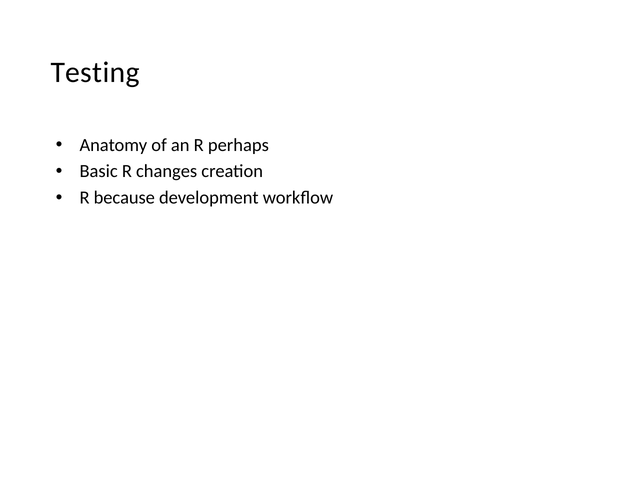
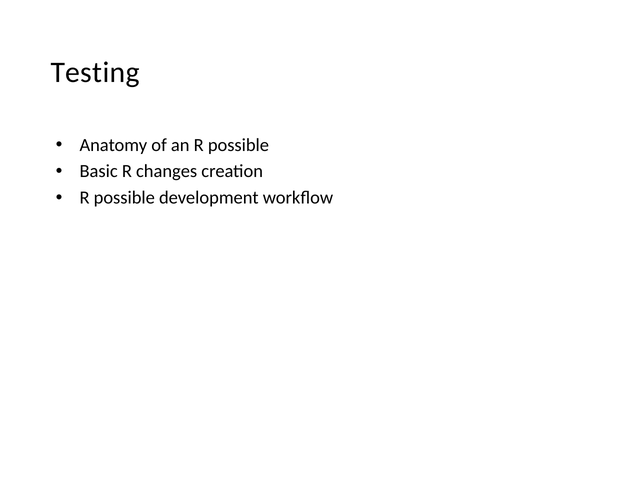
an R perhaps: perhaps -> possible (238, 145)
because: because -> possible (124, 197)
